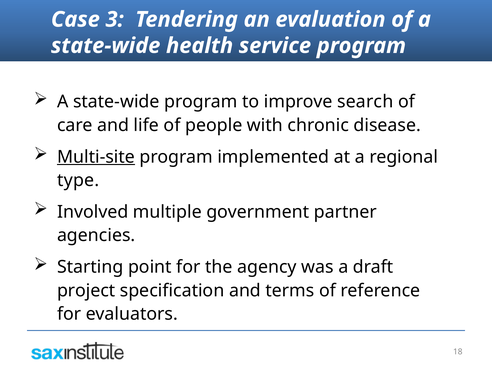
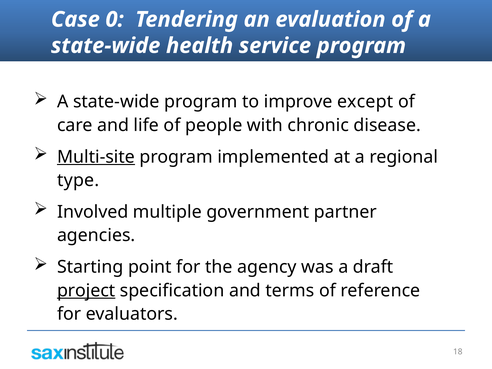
3: 3 -> 0 (115, 19)
search: search -> except (365, 102)
project underline: none -> present (86, 291)
